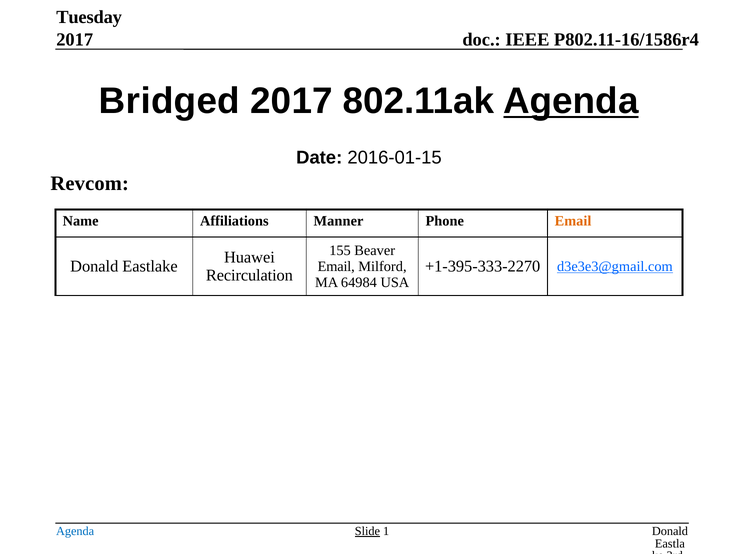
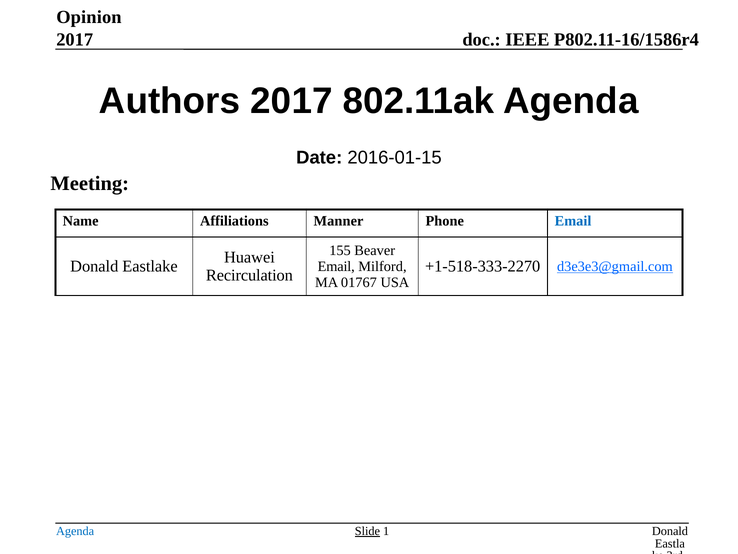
Tuesday: Tuesday -> Opinion (89, 17)
Bridged: Bridged -> Authors (170, 101)
Agenda underline: present -> none (571, 101)
Revcom: Revcom -> Meeting (90, 183)
Email colour: orange -> blue (573, 221)
+1-395-333-2270: +1-395-333-2270 -> +1-518-333-2270 (483, 266)
64984: 64984 -> 01767 (359, 282)
